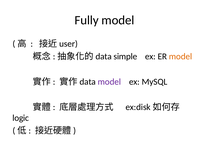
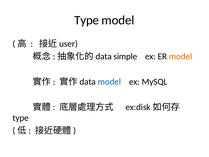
Fully: Fully -> Type (87, 20)
model colour: purple -> blue (109, 82)
logic: logic -> type (21, 118)
